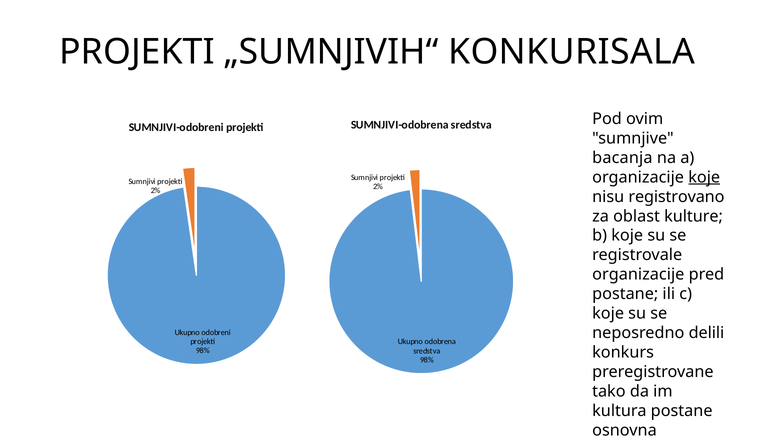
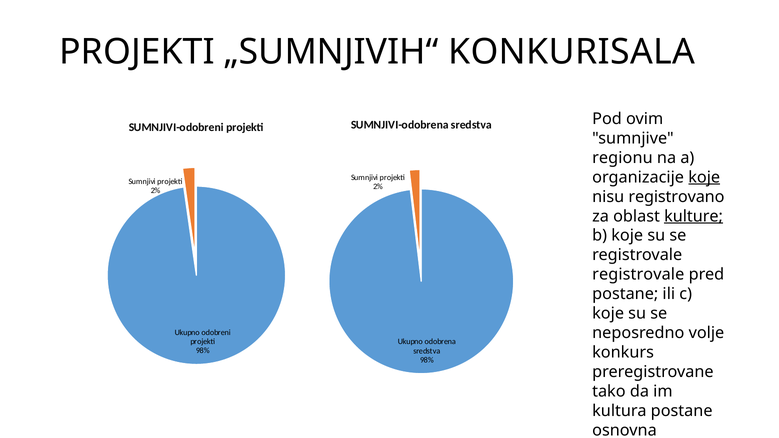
bacanja: bacanja -> regionu (622, 158)
kulture underline: none -> present (694, 216)
organizacije: organizacije -> registrovale (638, 275)
delili: delili -> volje (706, 333)
